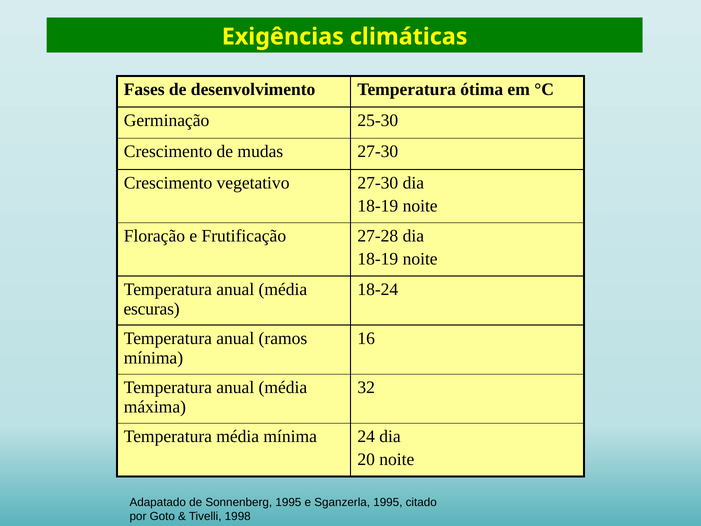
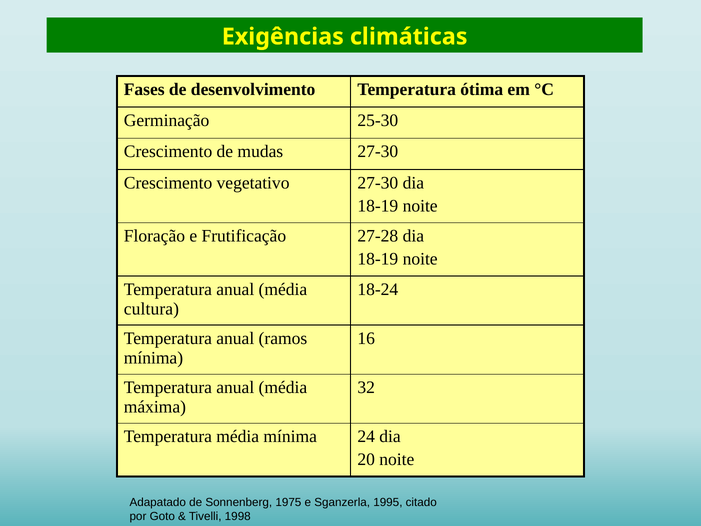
escuras: escuras -> cultura (151, 309)
Sonnenberg 1995: 1995 -> 1975 (288, 502)
